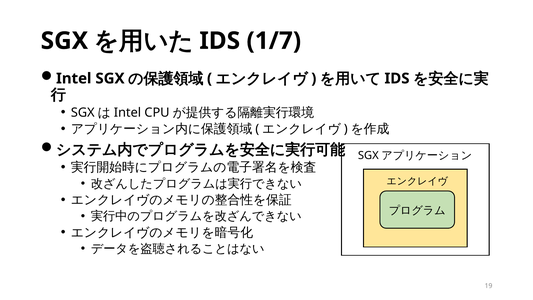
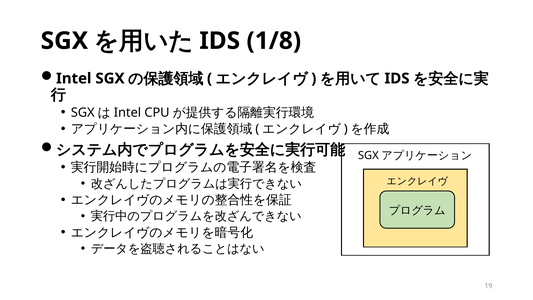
1/7: 1/7 -> 1/8 (274, 41)
